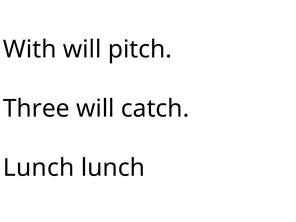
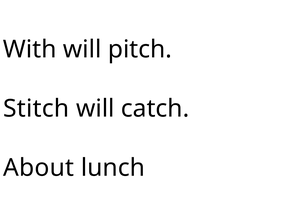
Three: Three -> Stitch (36, 109)
Lunch: Lunch -> About (39, 168)
